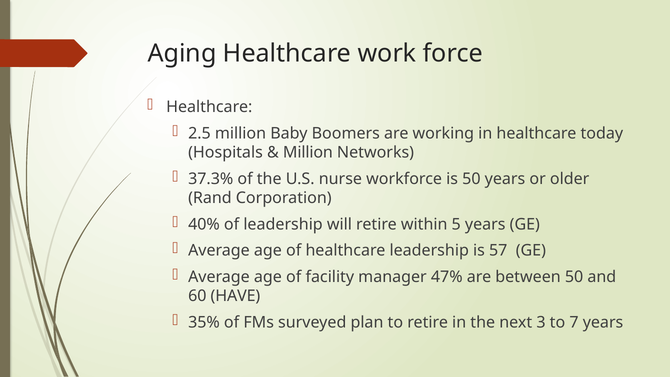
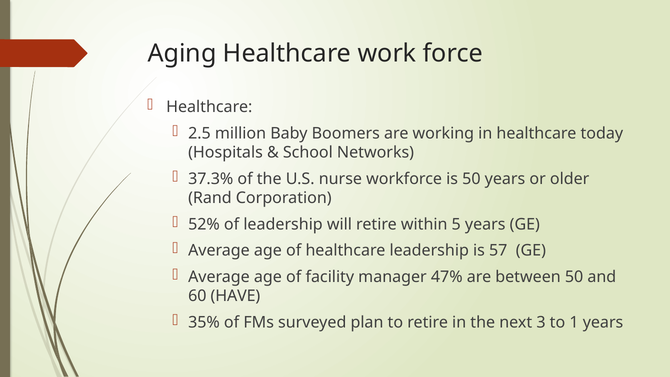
Million: Million -> School (308, 153)
40%: 40% -> 52% (204, 224)
7: 7 -> 1 (574, 322)
